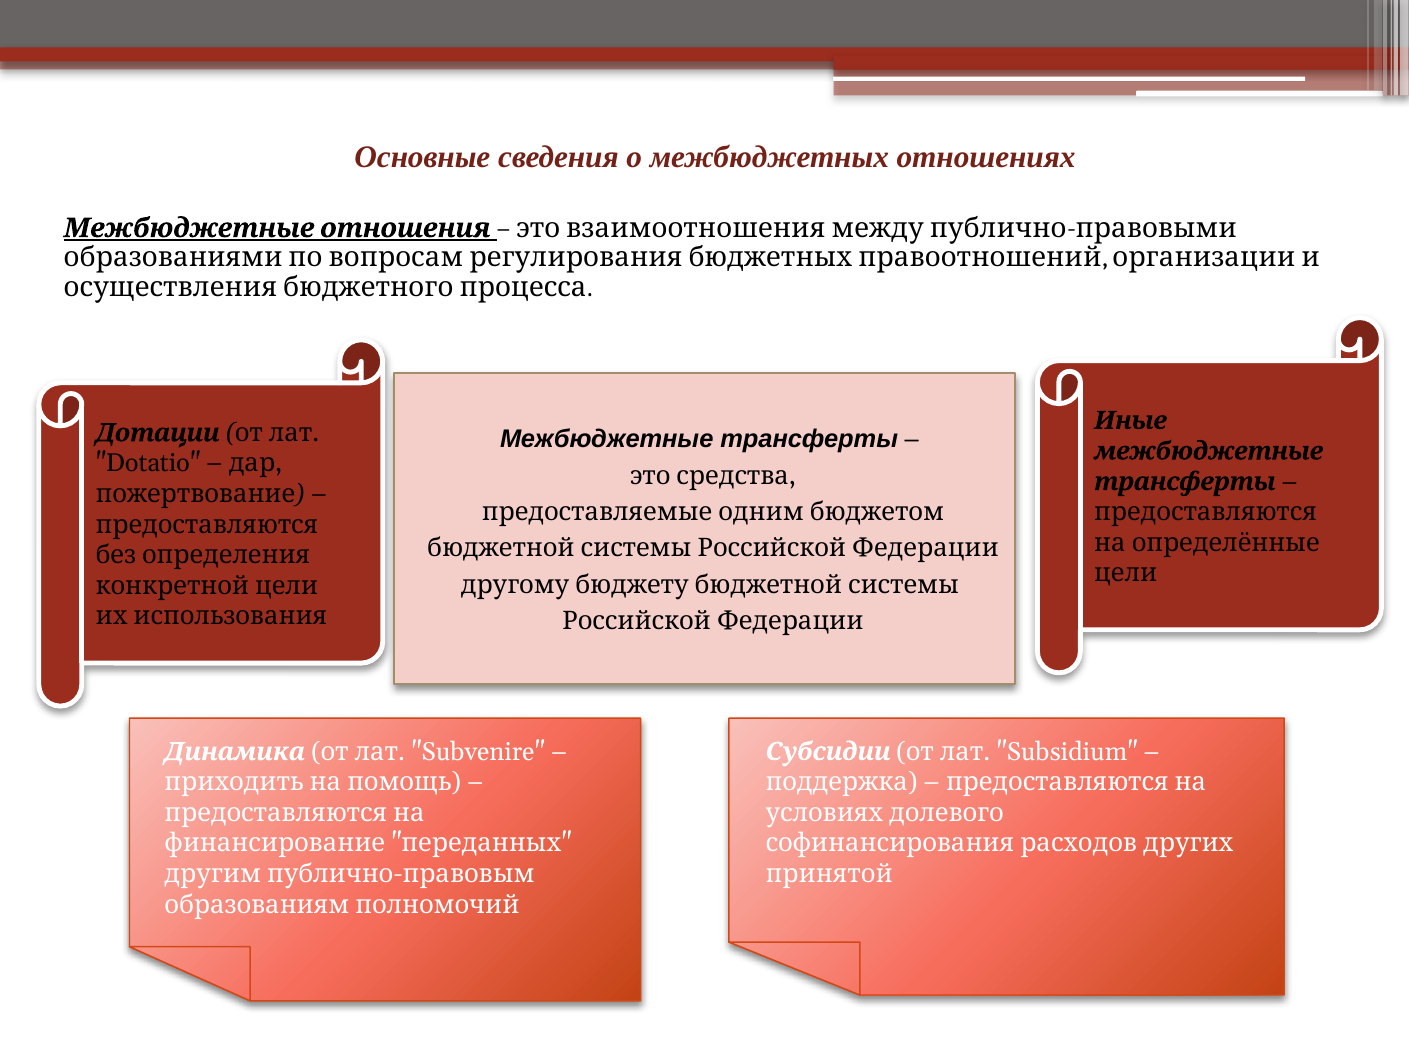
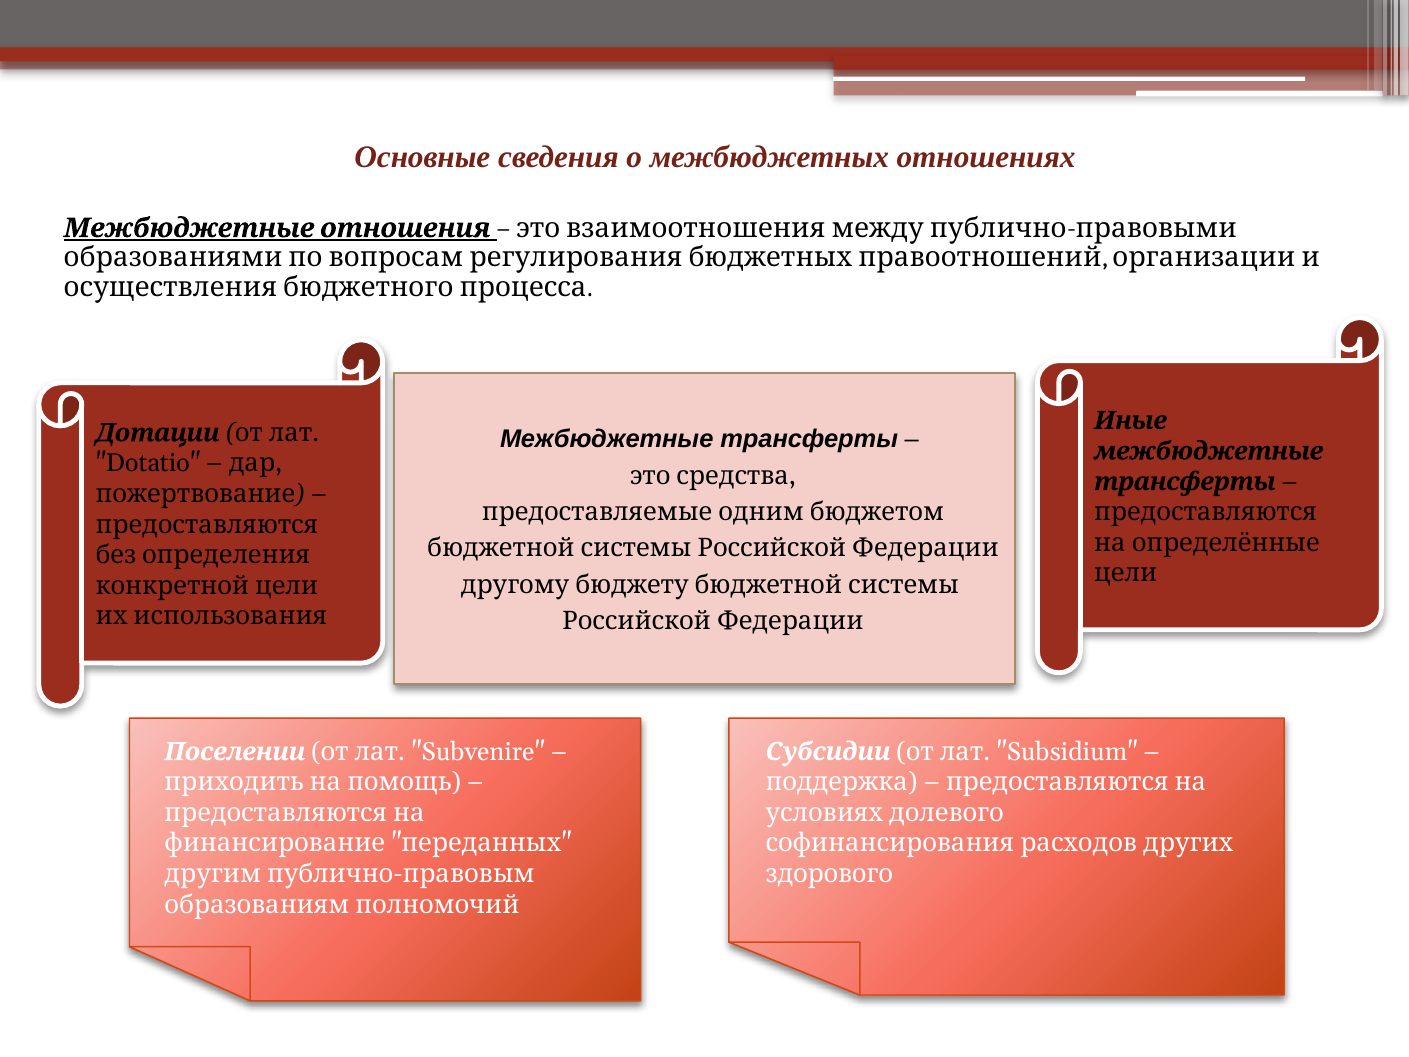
Динамика: Динамика -> Поселении (235, 752)
принятой: принятой -> здорового (829, 874)
